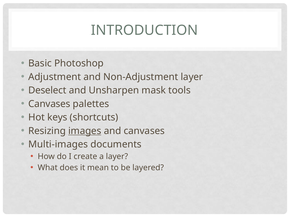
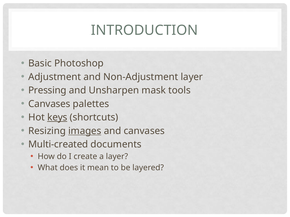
Deselect: Deselect -> Pressing (47, 91)
keys underline: none -> present (57, 118)
Multi-images: Multi-images -> Multi-created (58, 145)
